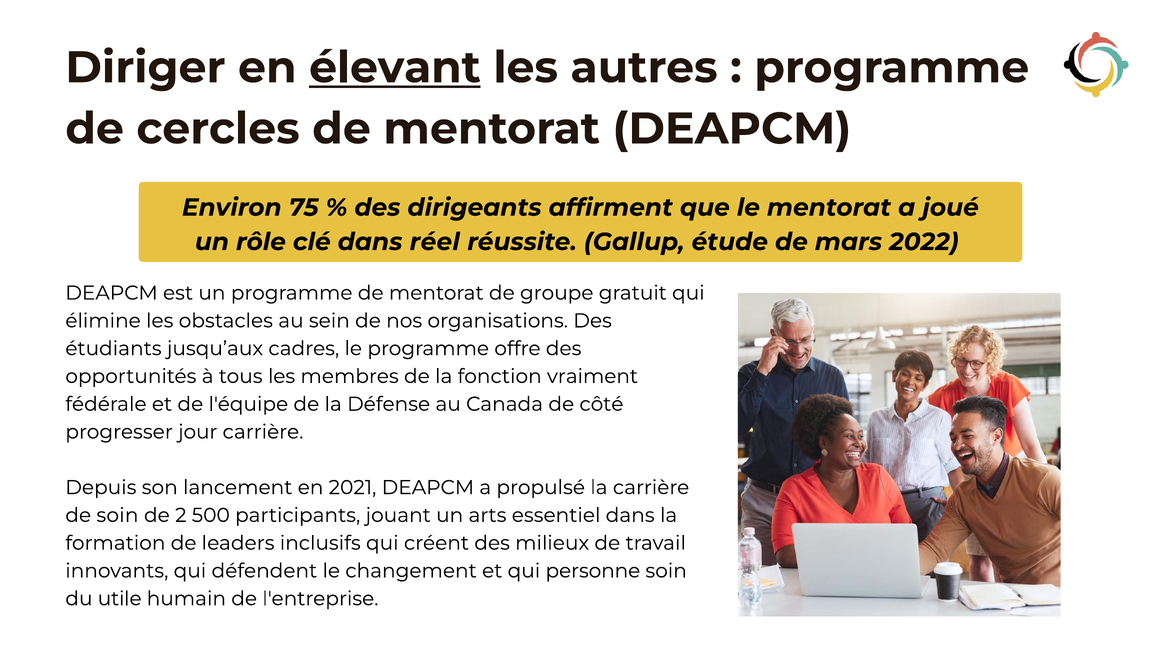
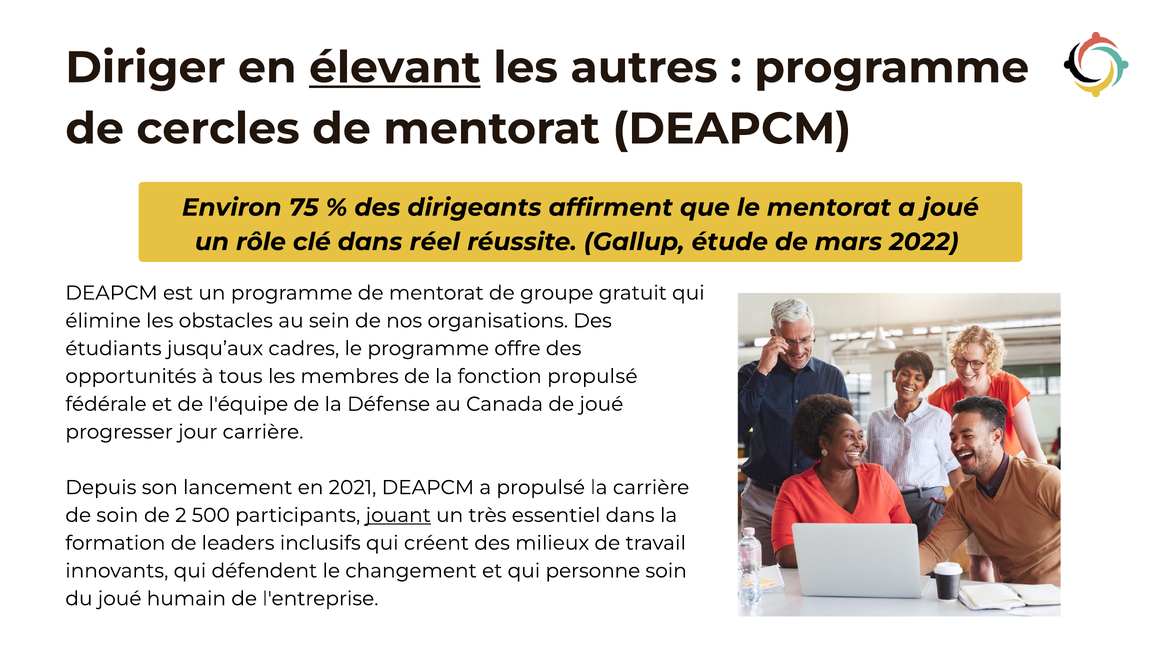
fonction vraiment: vraiment -> propulsé (592, 376)
de côté: côté -> joué (601, 404)
jouant underline: none -> present (398, 515)
arts: arts -> très (487, 515)
du utile: utile -> joué (120, 599)
